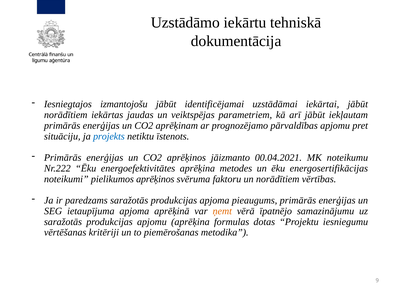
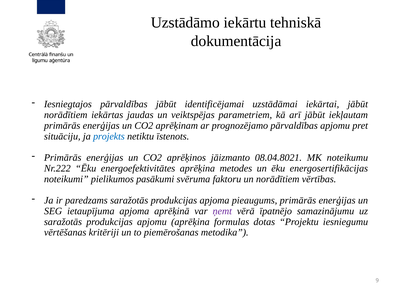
Iesniegtajos izmantojošu: izmantojošu -> pārvaldības (124, 104)
00.04.2021: 00.04.2021 -> 08.04.8021 (278, 158)
pielikumos aprēķinos: aprēķinos -> pasākumi (155, 179)
ņemt colour: orange -> purple (222, 211)
